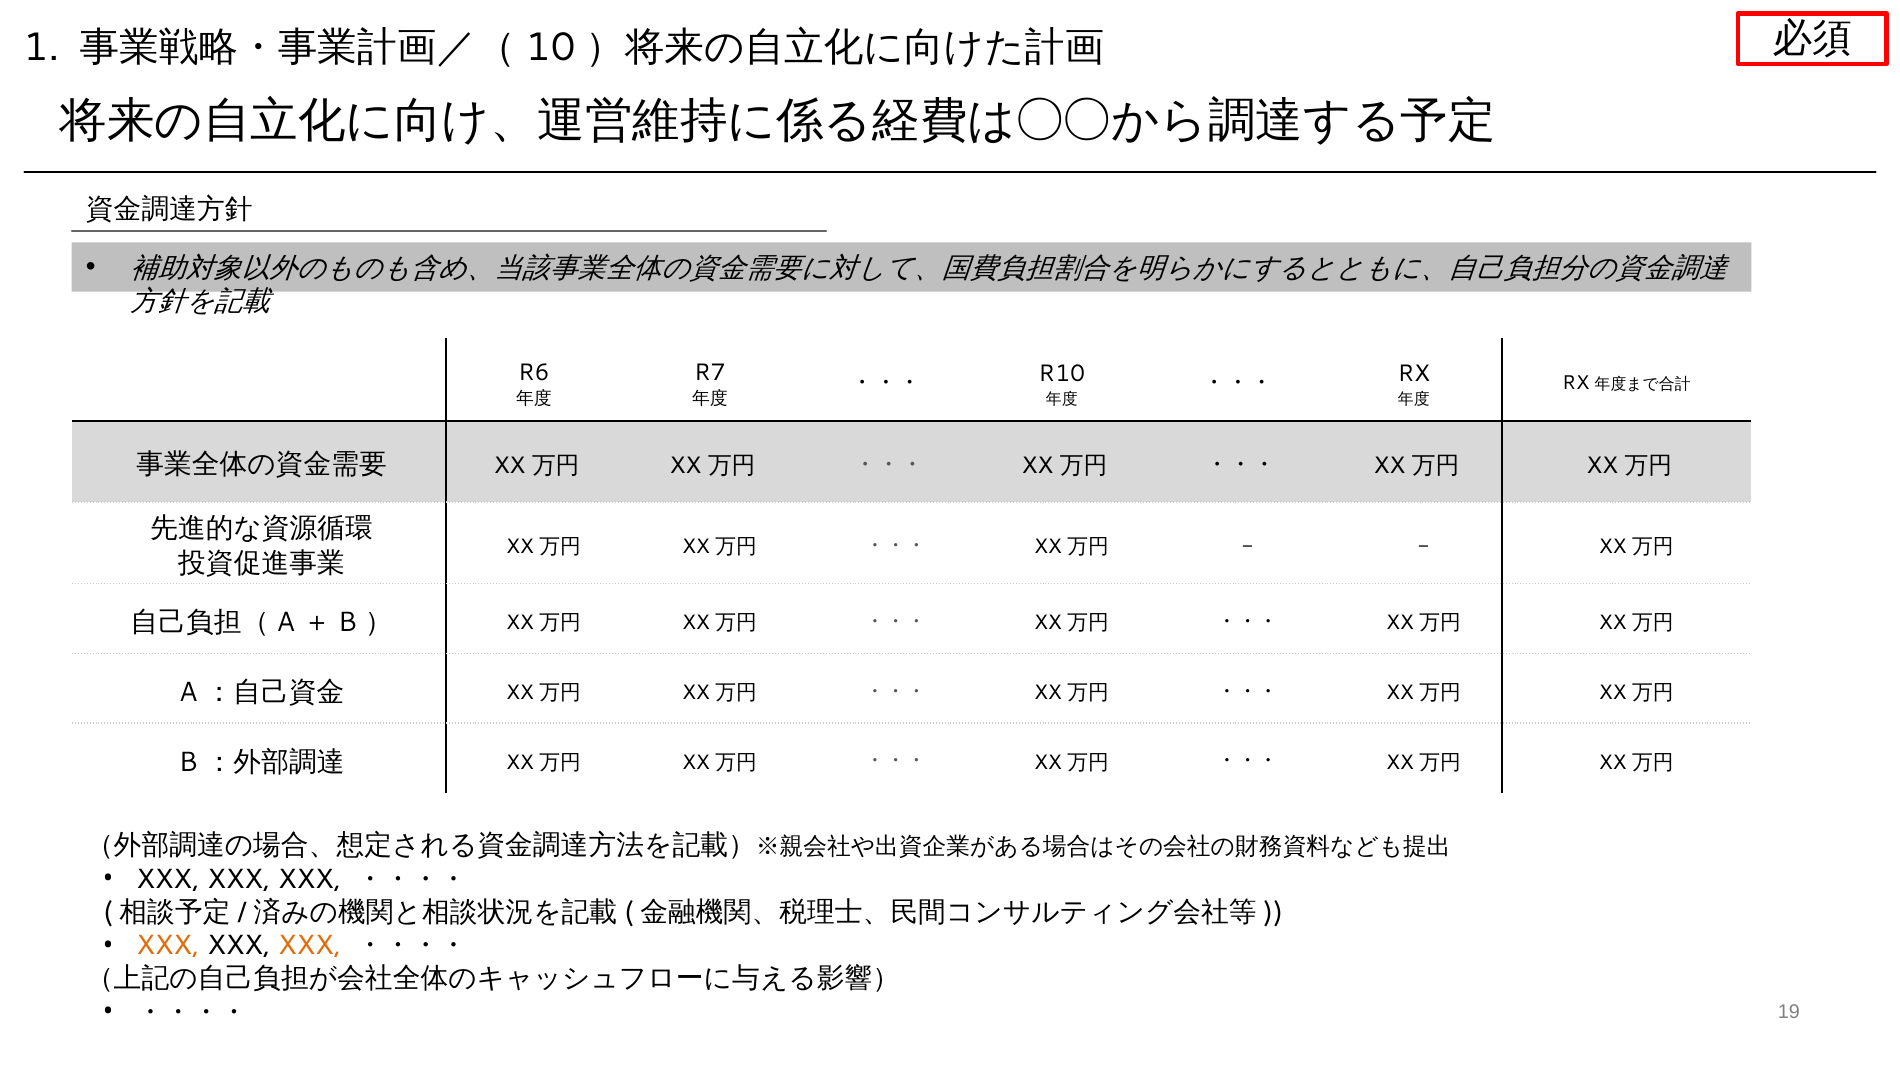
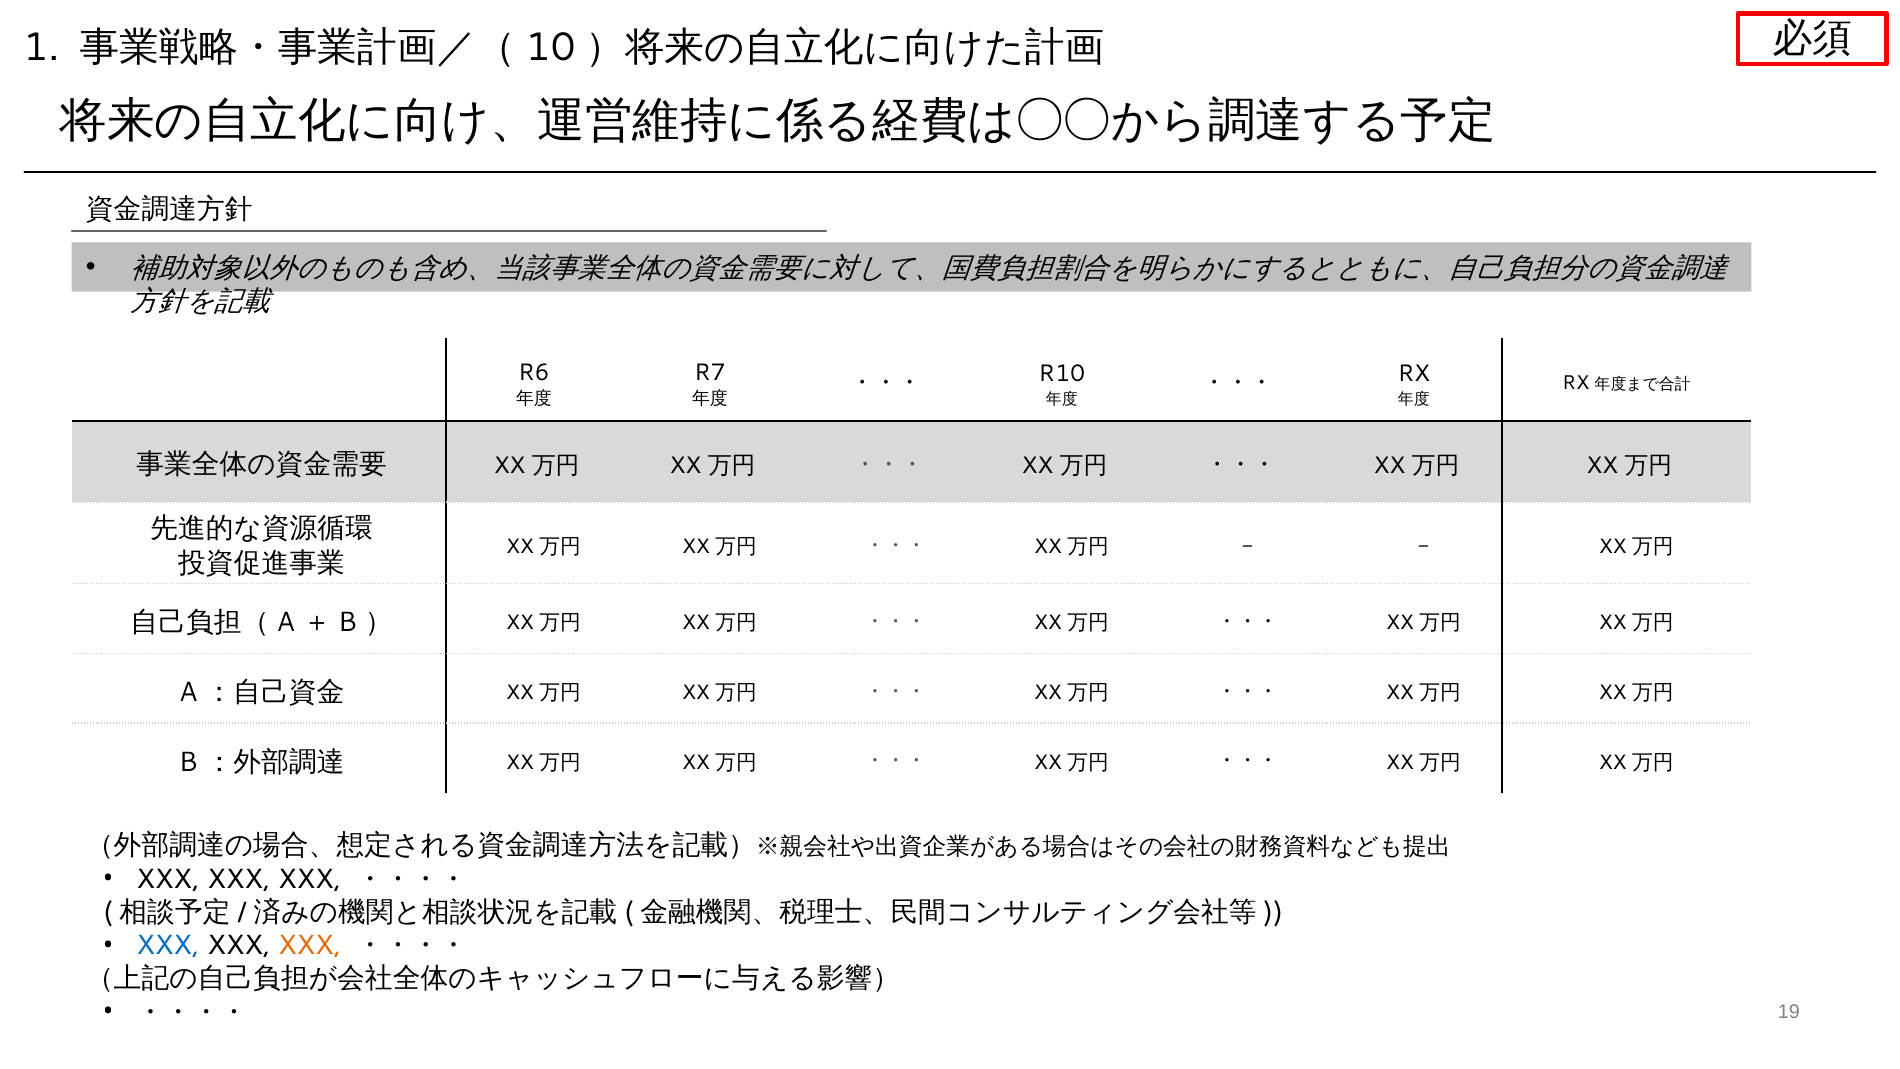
XXX colour: orange -> blue (168, 945)
